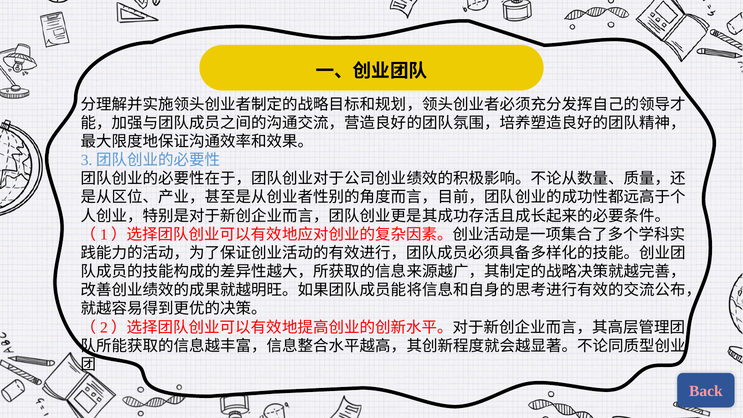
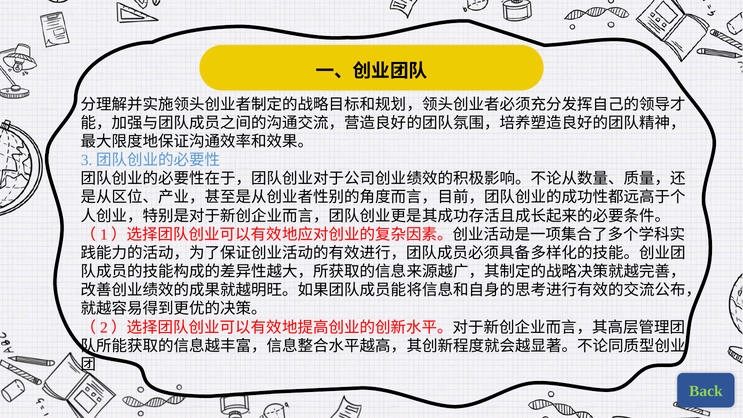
Back colour: pink -> light green (706, 391)
